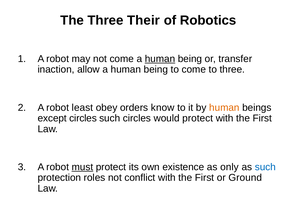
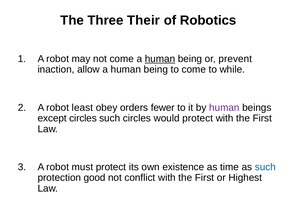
transfer: transfer -> prevent (235, 59)
to three: three -> while (232, 69)
know: know -> fewer (163, 107)
human colour: orange -> purple (224, 107)
must underline: present -> none (82, 167)
only: only -> time (230, 167)
roles: roles -> good (95, 177)
Ground: Ground -> Highest (245, 177)
